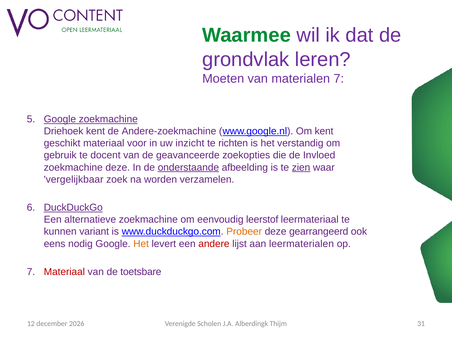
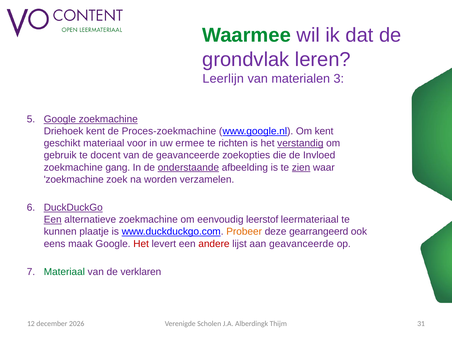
Moeten: Moeten -> Leerlijn (223, 79)
materialen 7: 7 -> 3 (339, 79)
Andere-zoekmachine: Andere-zoekmachine -> Proces-zoekmachine (169, 131)
inzicht: inzicht -> ermee (190, 143)
verstandig underline: none -> present (300, 143)
zoekmachine deze: deze -> gang (118, 167)
vergelijkbaar: vergelijkbaar -> zoekmachine (74, 179)
Een underline: none -> present (53, 220)
variant: variant -> plaatje (94, 232)
nodig: nodig -> maak (80, 244)
Het colour: orange -> red (141, 244)
aan leermaterialen: leermaterialen -> geavanceerde (301, 244)
Materiaal colour: red -> green (64, 272)
toetsbare: toetsbare -> verklaren (141, 272)
